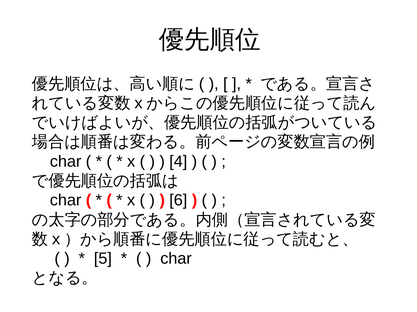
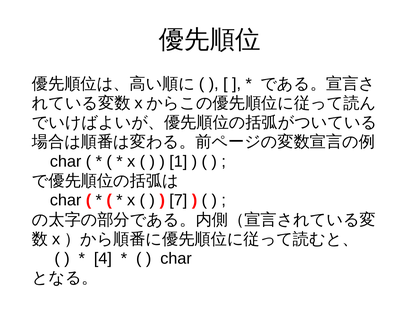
4: 4 -> 1 (178, 162)
6: 6 -> 7 (178, 201)
5: 5 -> 4 (103, 259)
